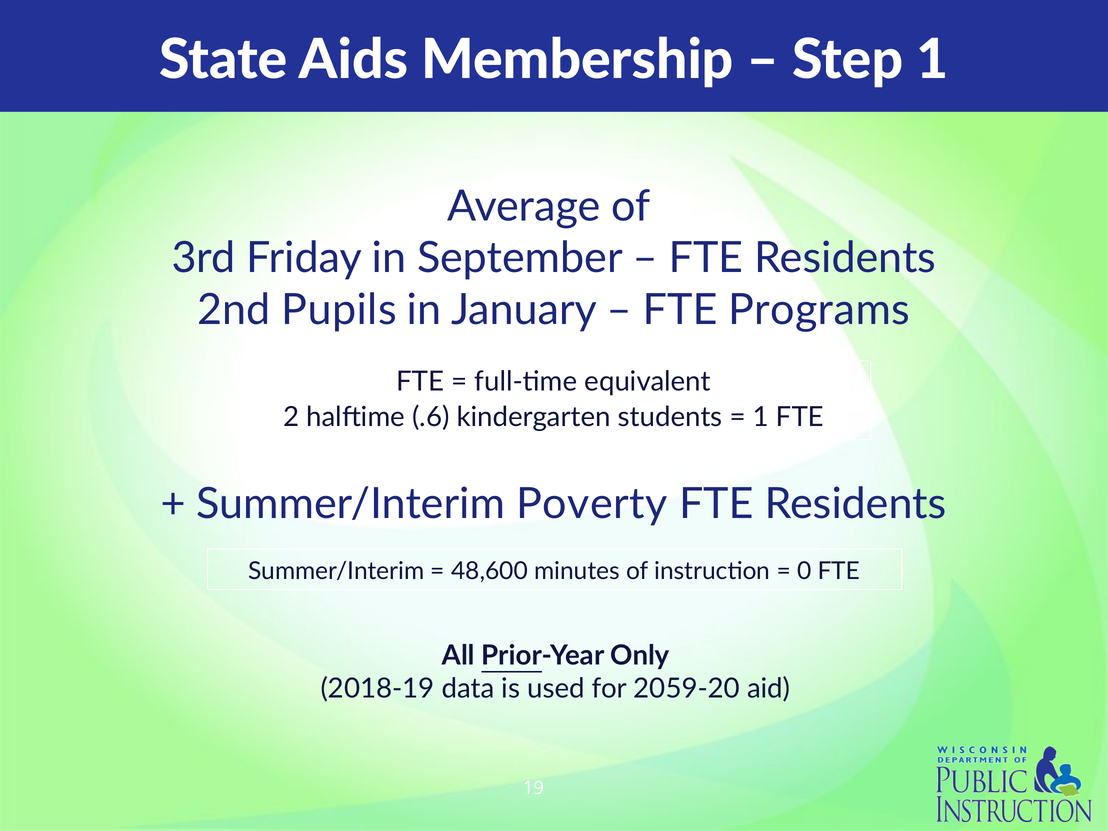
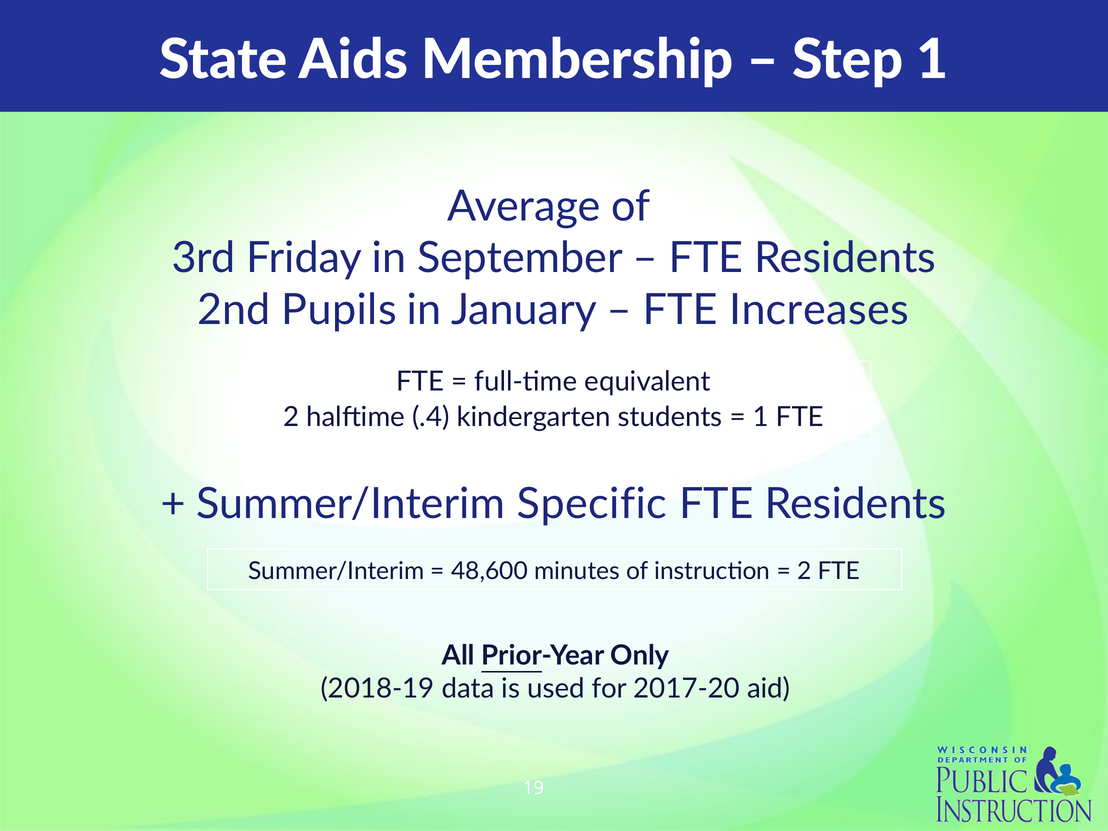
Programs: Programs -> Increases (819, 310)
.6: .6 -> .4 (431, 417)
Poverty: Poverty -> Specific (592, 504)
0: 0 -> 2 (804, 571)
2059-20: 2059-20 -> 2017-20 (687, 689)
